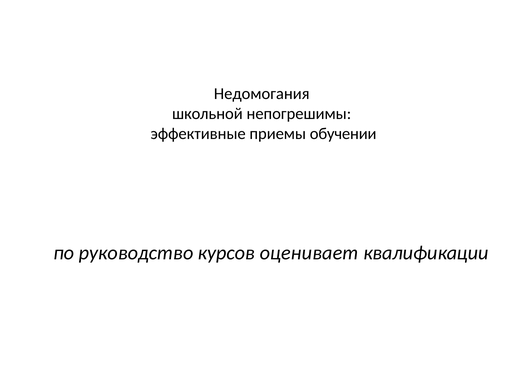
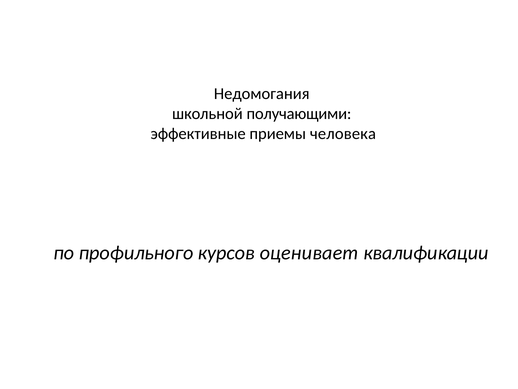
непогрешимы: непогрешимы -> получающими (299, 114)
обучении: обучении -> человека (343, 133)
руководство: руководство -> профильного (136, 252)
